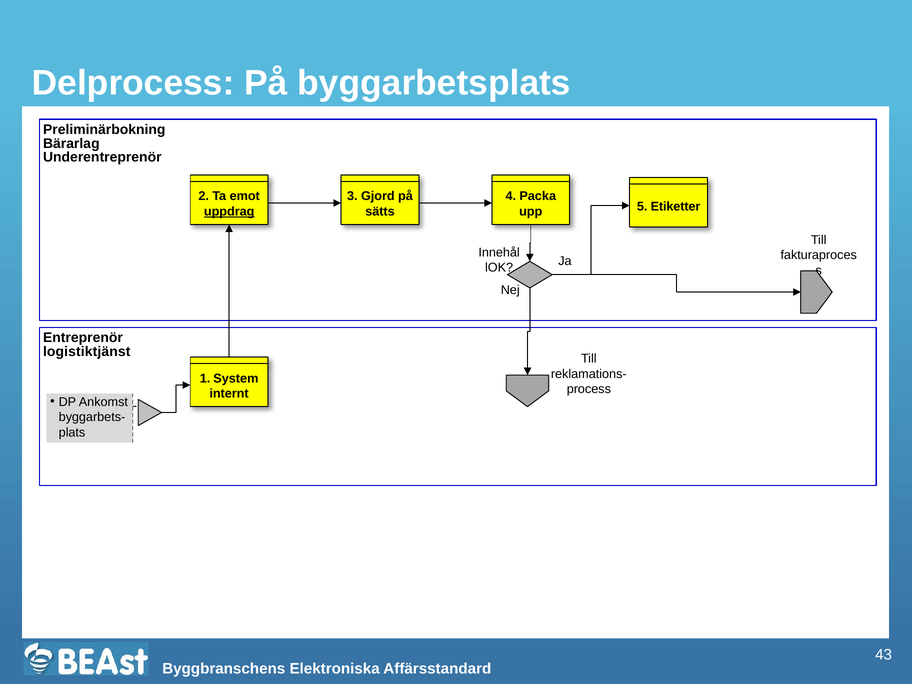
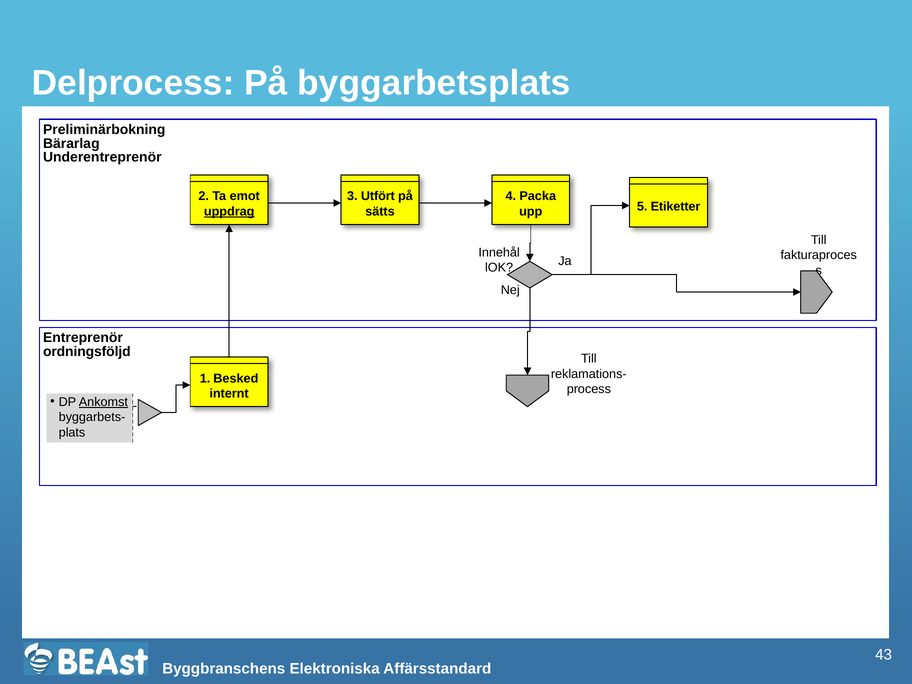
Gjord: Gjord -> Utfört (378, 196)
logistiktjänst: logistiktjänst -> ordningsföljd (87, 352)
System: System -> Besked (236, 378)
Ankomst underline: none -> present (103, 402)
